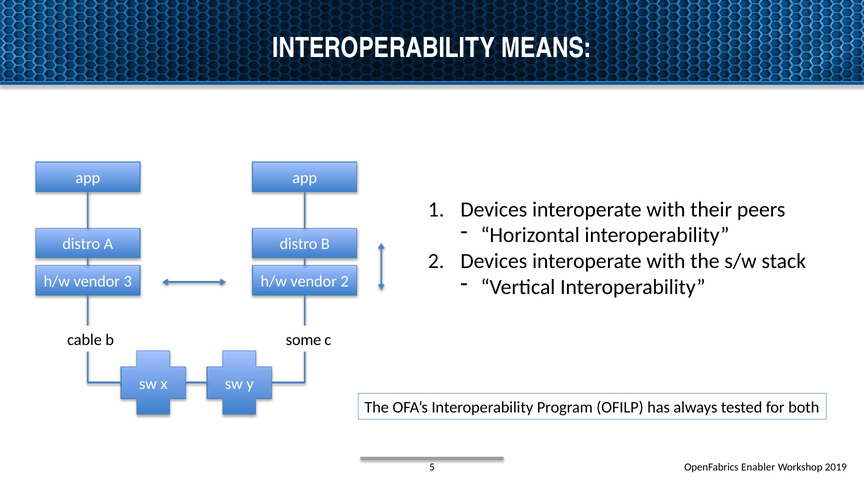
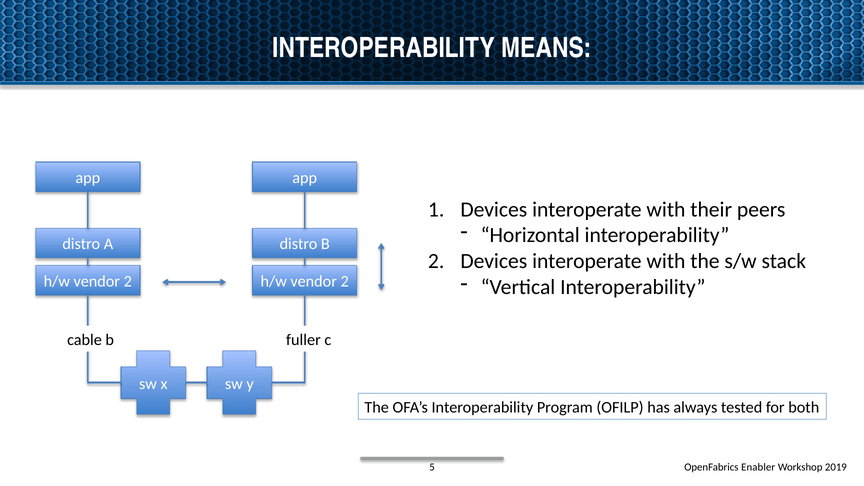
3: 3 -> 2 (128, 281)
some: some -> fuller (303, 340)
